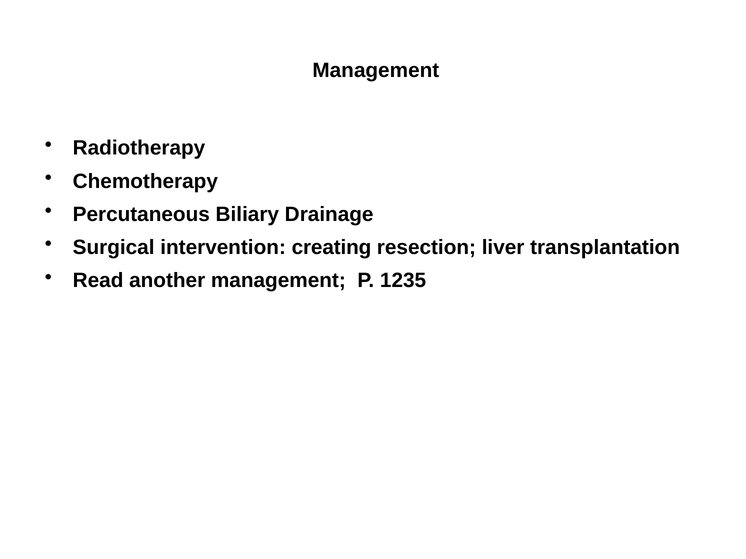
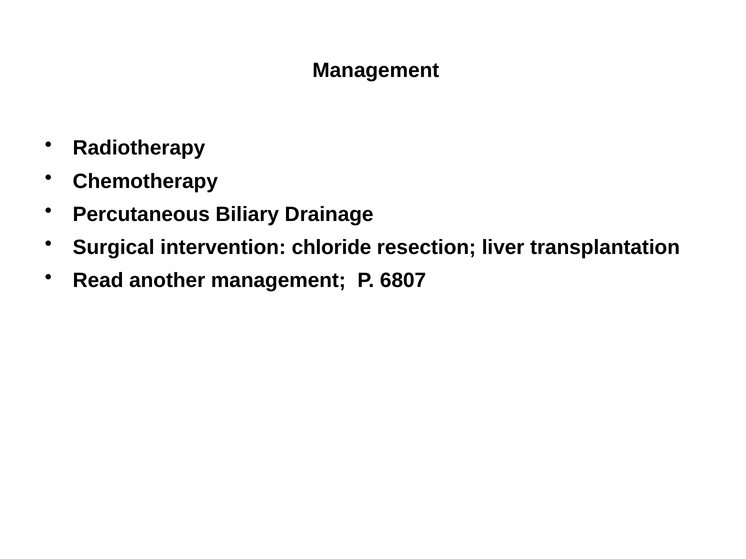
creating: creating -> chloride (331, 248)
1235: 1235 -> 6807 (403, 281)
